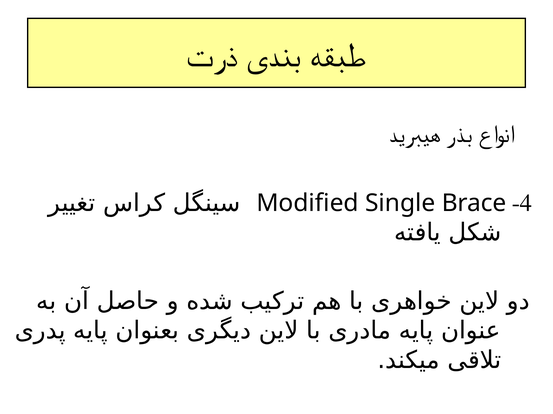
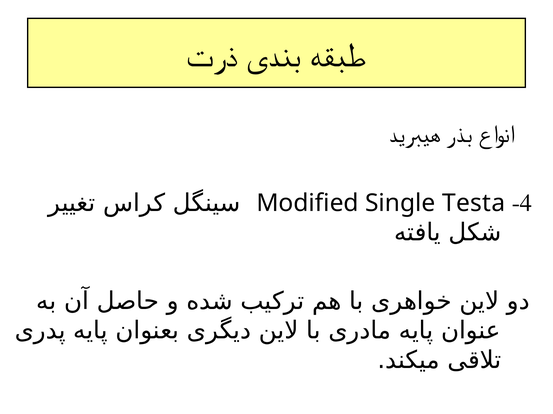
Brace: Brace -> Testa (474, 203)
